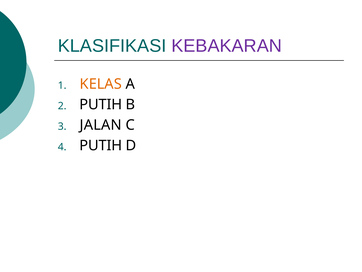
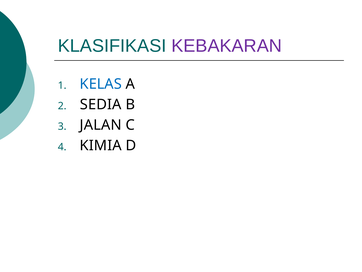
KELAS colour: orange -> blue (101, 84)
PUTIH: PUTIH -> SEDIA (101, 104)
PUTIH: PUTIH -> KIMIA (101, 145)
